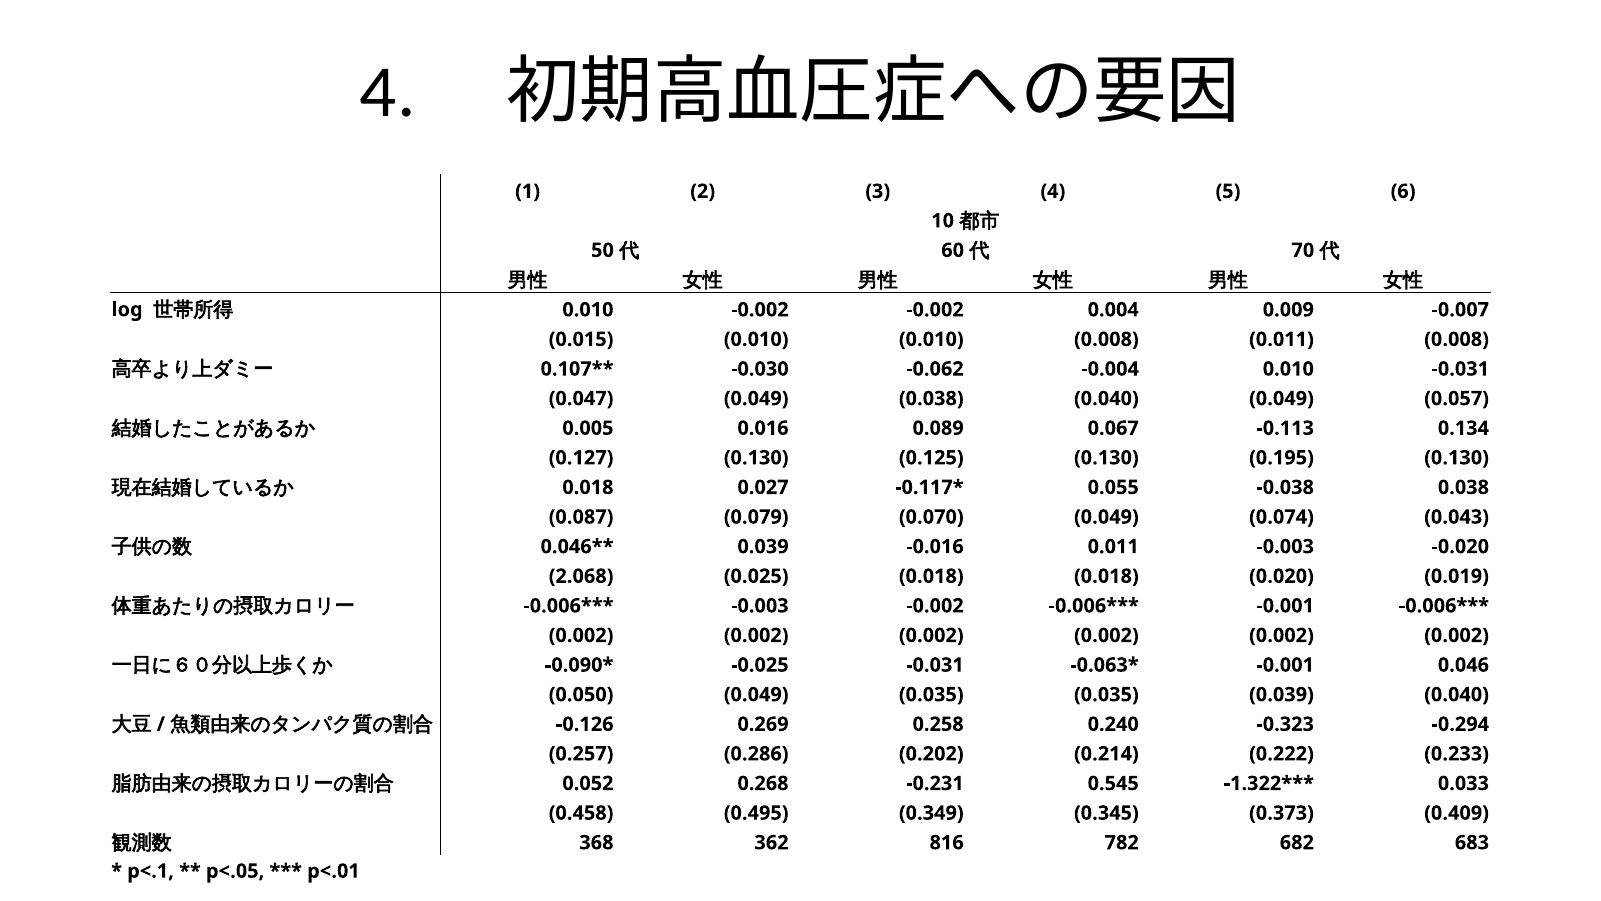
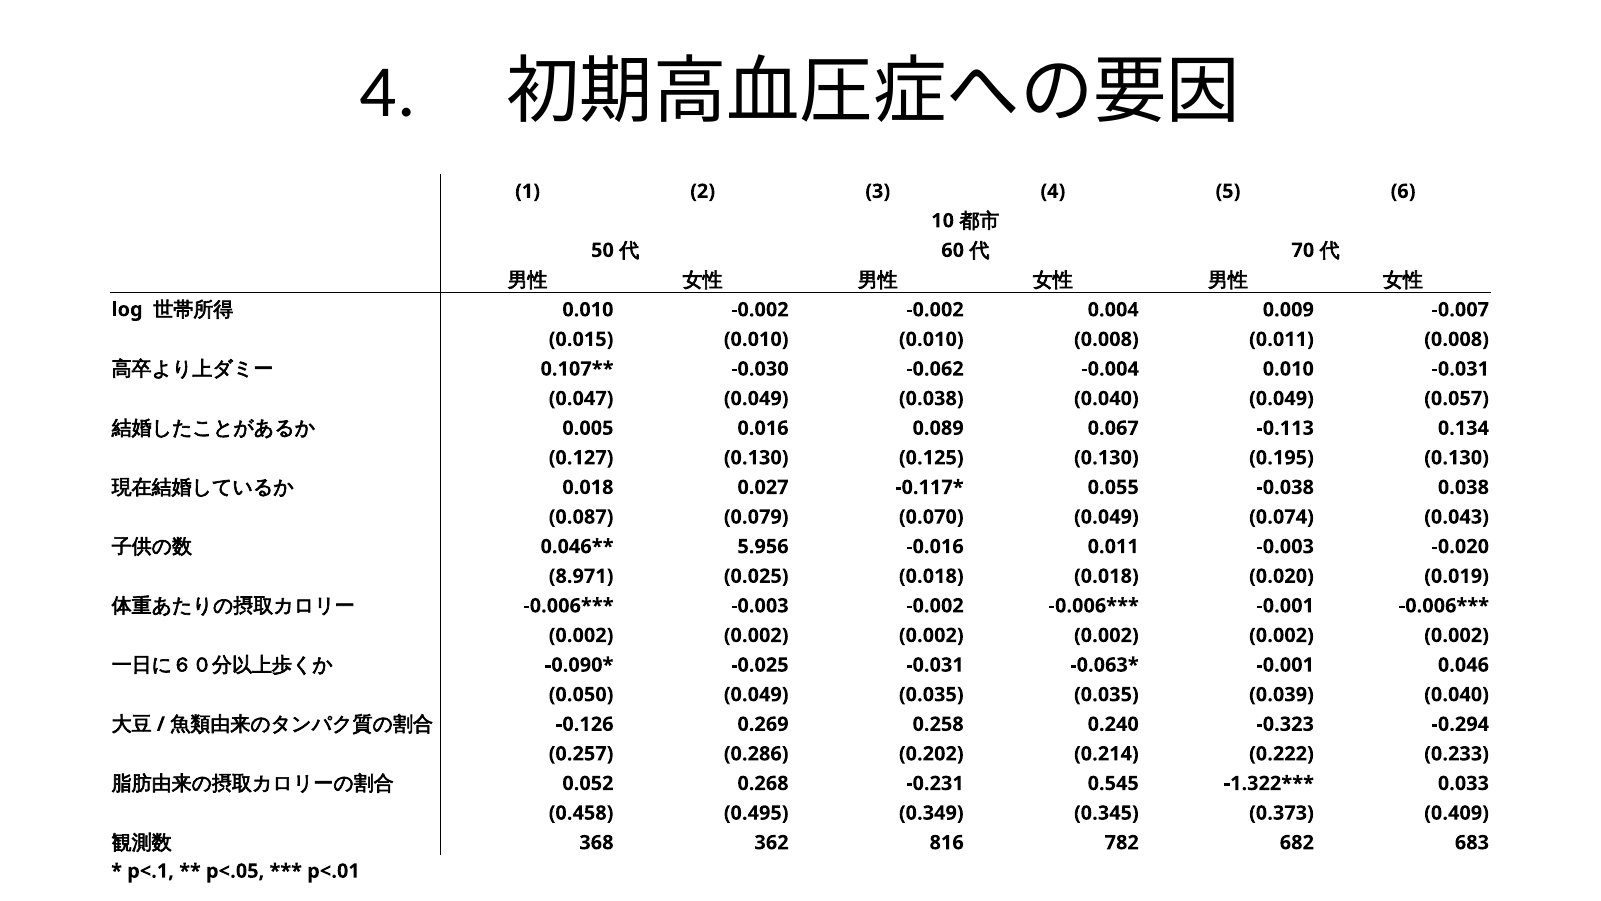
0.039: 0.039 -> 5.956 (763, 546)
2.068: 2.068 -> 8.971 (581, 576)
